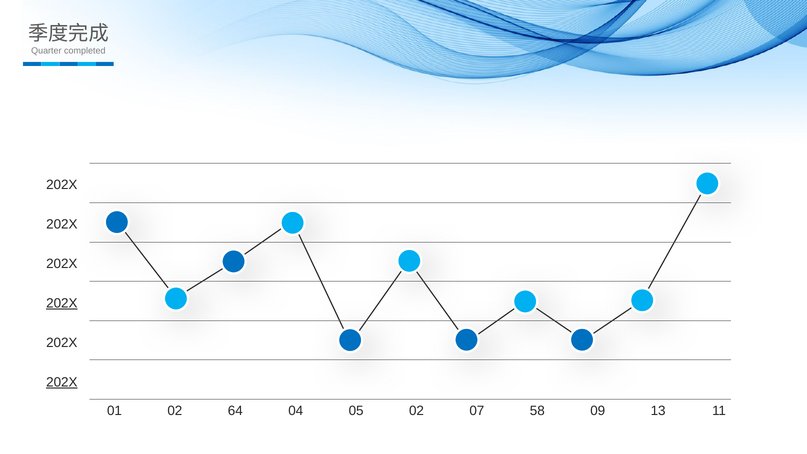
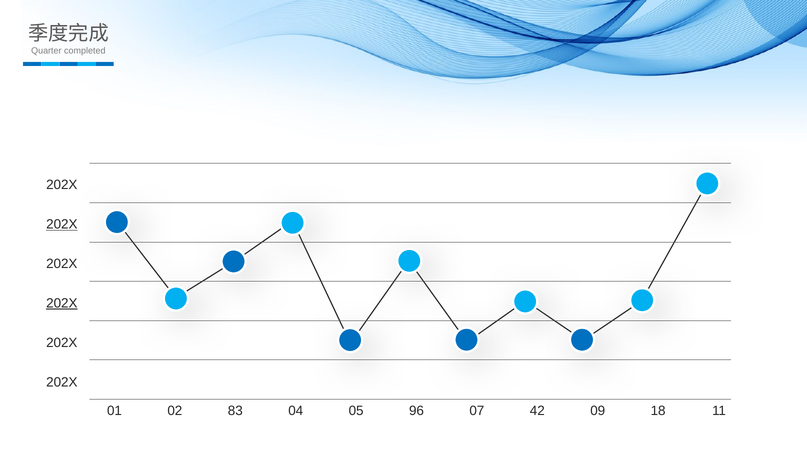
202X underline: none -> present (62, 224)
202X underline: present -> none (62, 382)
64: 64 -> 83 (235, 411)
05 02: 02 -> 96 (417, 411)
58: 58 -> 42 (537, 411)
13: 13 -> 18 (658, 411)
